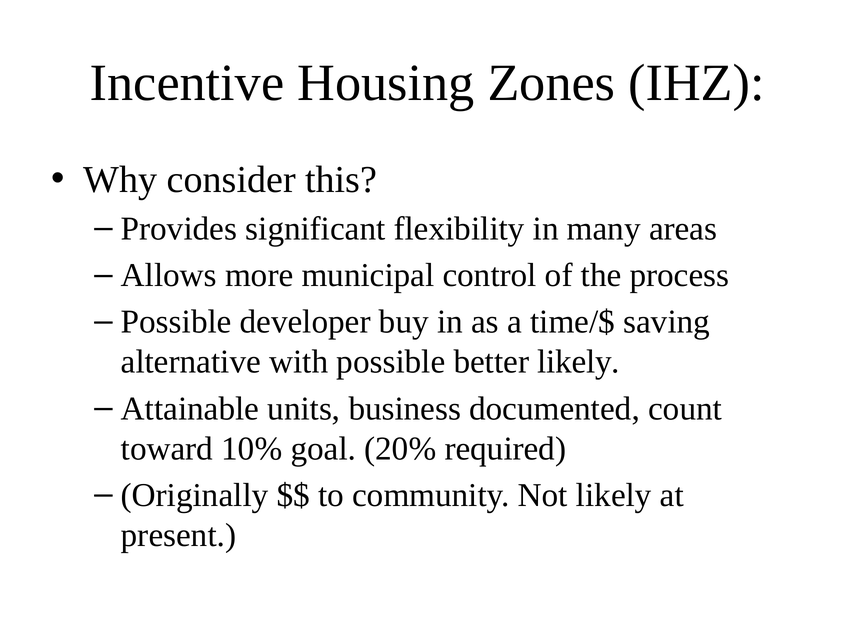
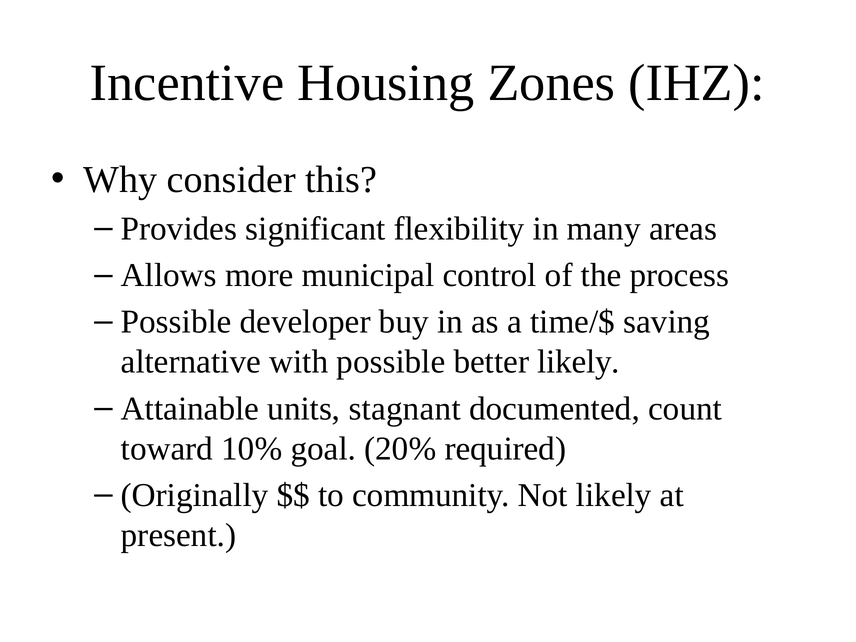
business: business -> stagnant (405, 409)
